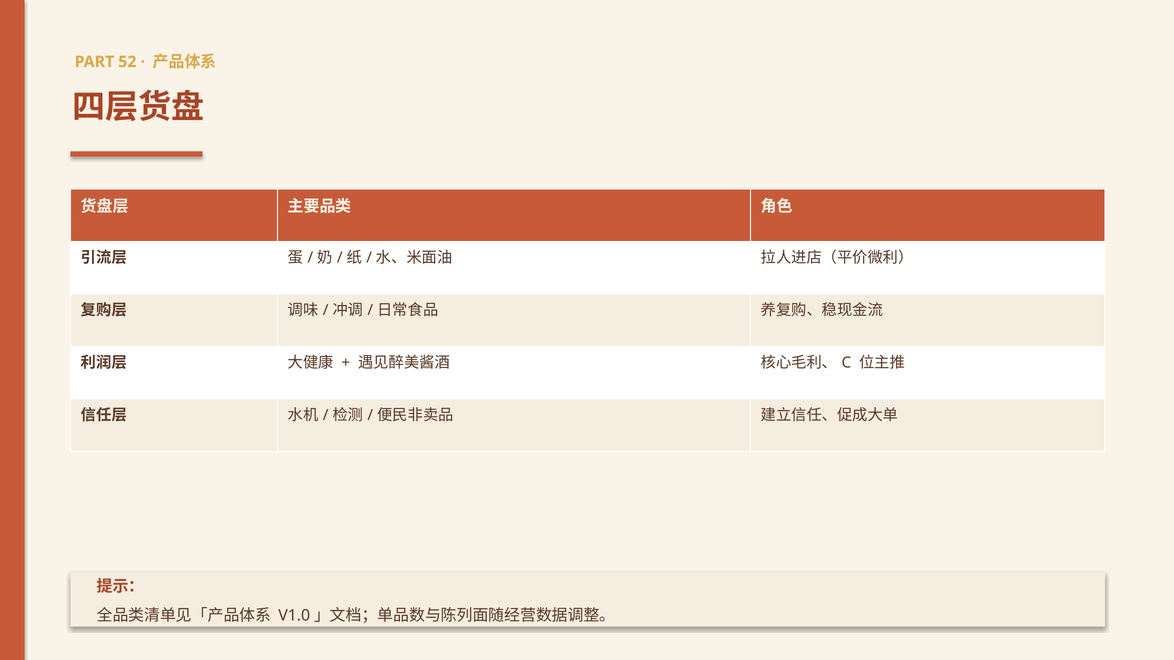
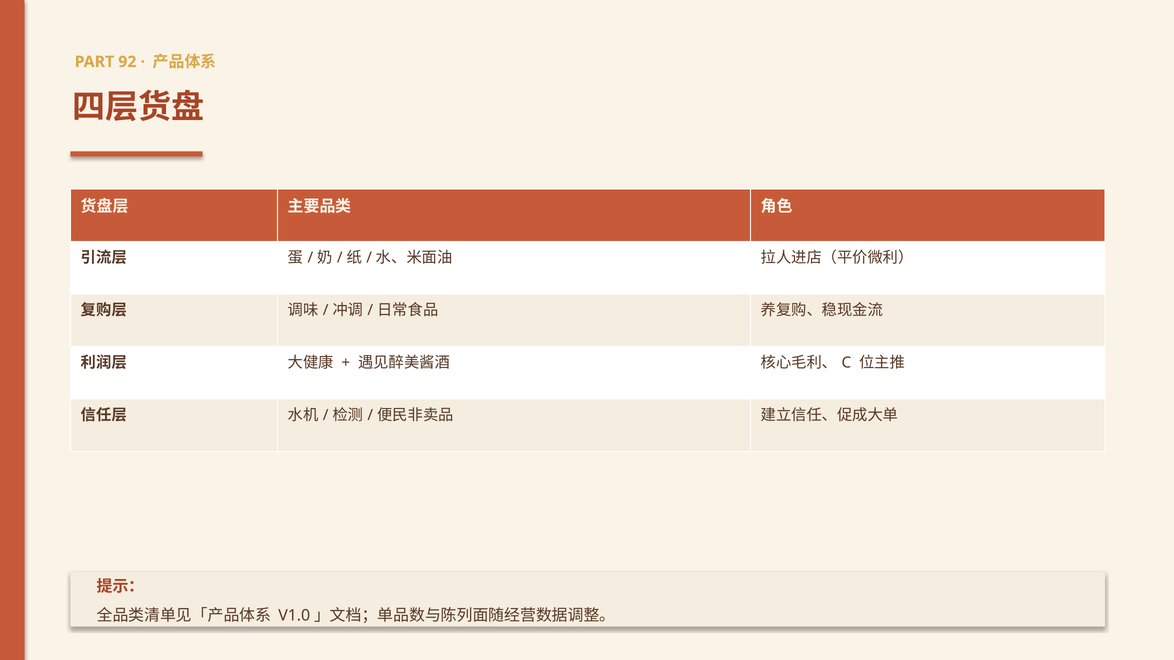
52: 52 -> 92 (127, 62)
